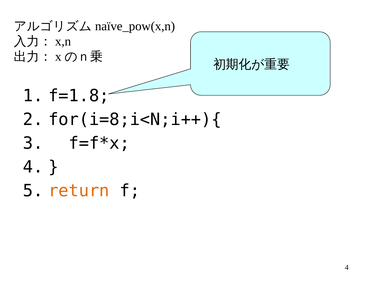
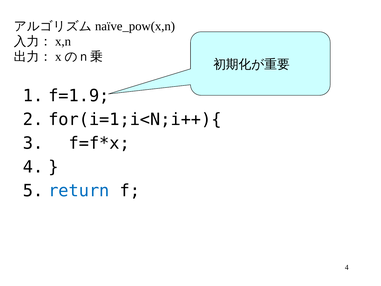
f=1.8: f=1.8 -> f=1.9 (79, 96)
for(i=8;i<N;i++){: for(i=8;i<N;i++){ -> for(i=1;i<N;i++){ (135, 120)
return colour: orange -> blue (79, 191)
